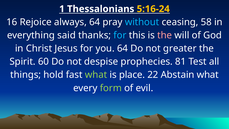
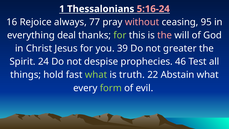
5:16-24 colour: yellow -> pink (153, 9)
always 64: 64 -> 77 (95, 22)
without colour: light blue -> pink (142, 22)
58: 58 -> 95 (206, 22)
said: said -> deal (67, 35)
for colour: light blue -> light green (120, 35)
you 64: 64 -> 39 (122, 48)
60: 60 -> 24 (43, 62)
81: 81 -> 46 (181, 62)
place: place -> truth (132, 75)
